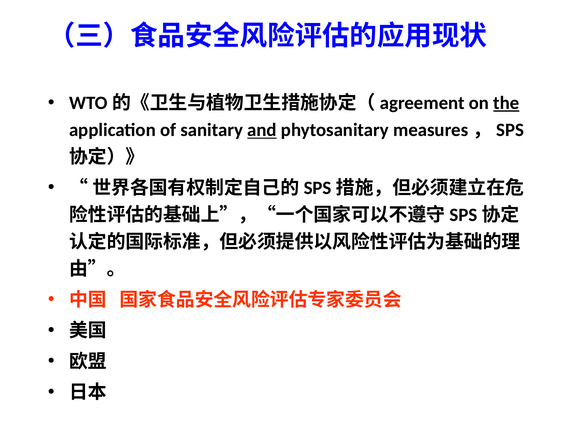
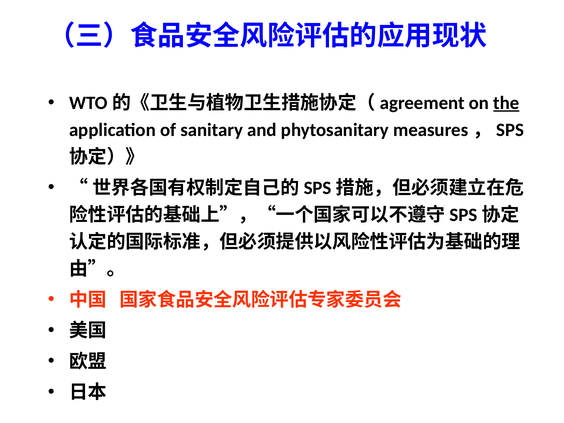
and underline: present -> none (262, 130)
